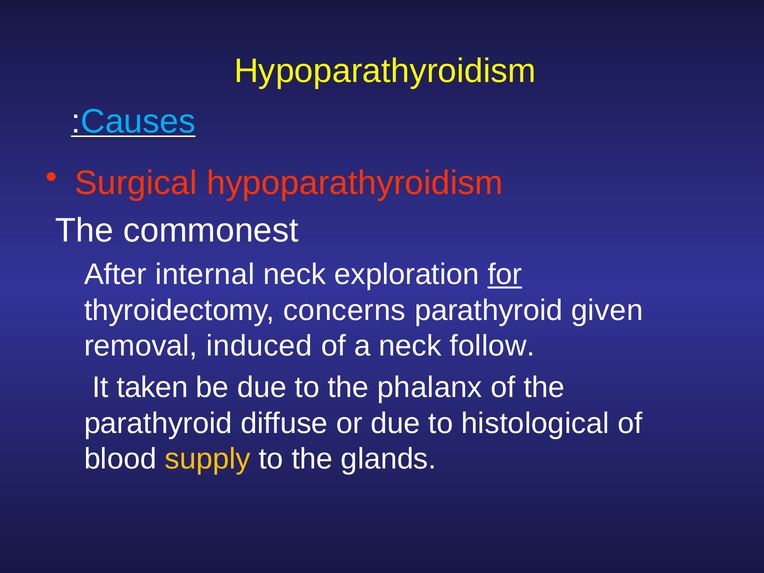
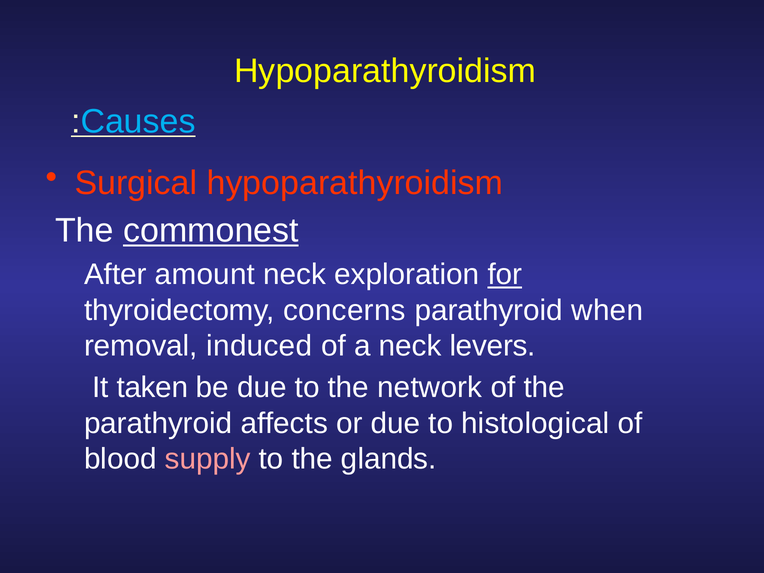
commonest underline: none -> present (211, 231)
internal: internal -> amount (205, 275)
given: given -> when (607, 310)
follow: follow -> levers (493, 346)
phalanx: phalanx -> network (430, 388)
diffuse: diffuse -> affects (284, 423)
supply colour: yellow -> pink (208, 459)
